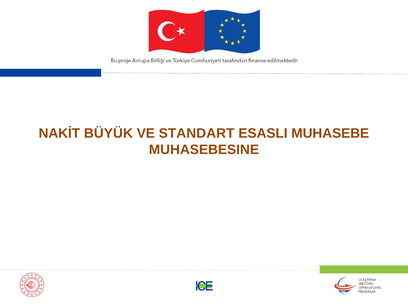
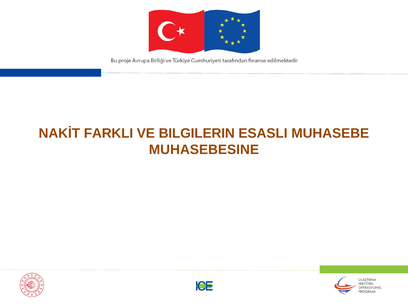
BÜYÜK: BÜYÜK -> FARKLI (109, 133)
STANDART: STANDART -> BILGILERIN (197, 133)
